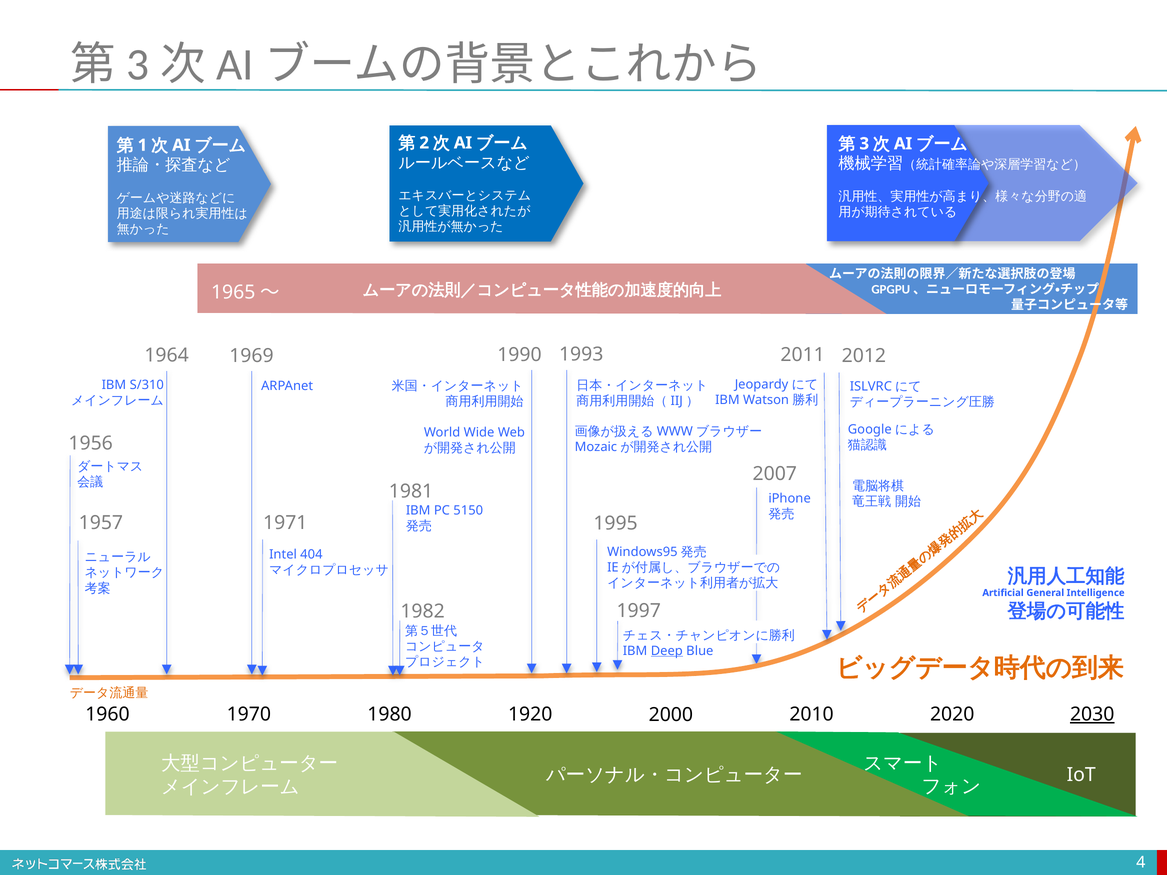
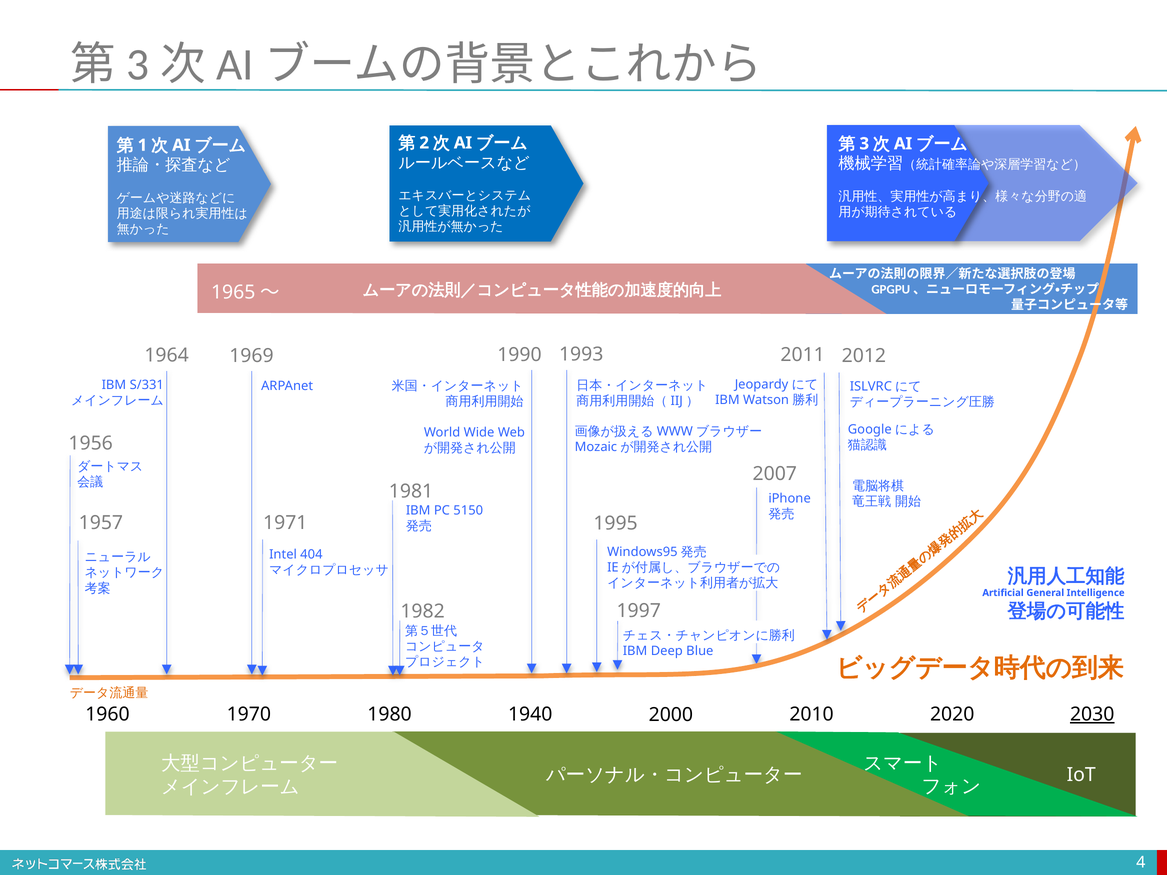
S/310: S/310 -> S/331 (147, 385)
Deep underline: present -> none (667, 651)
1920: 1920 -> 1940 (530, 715)
